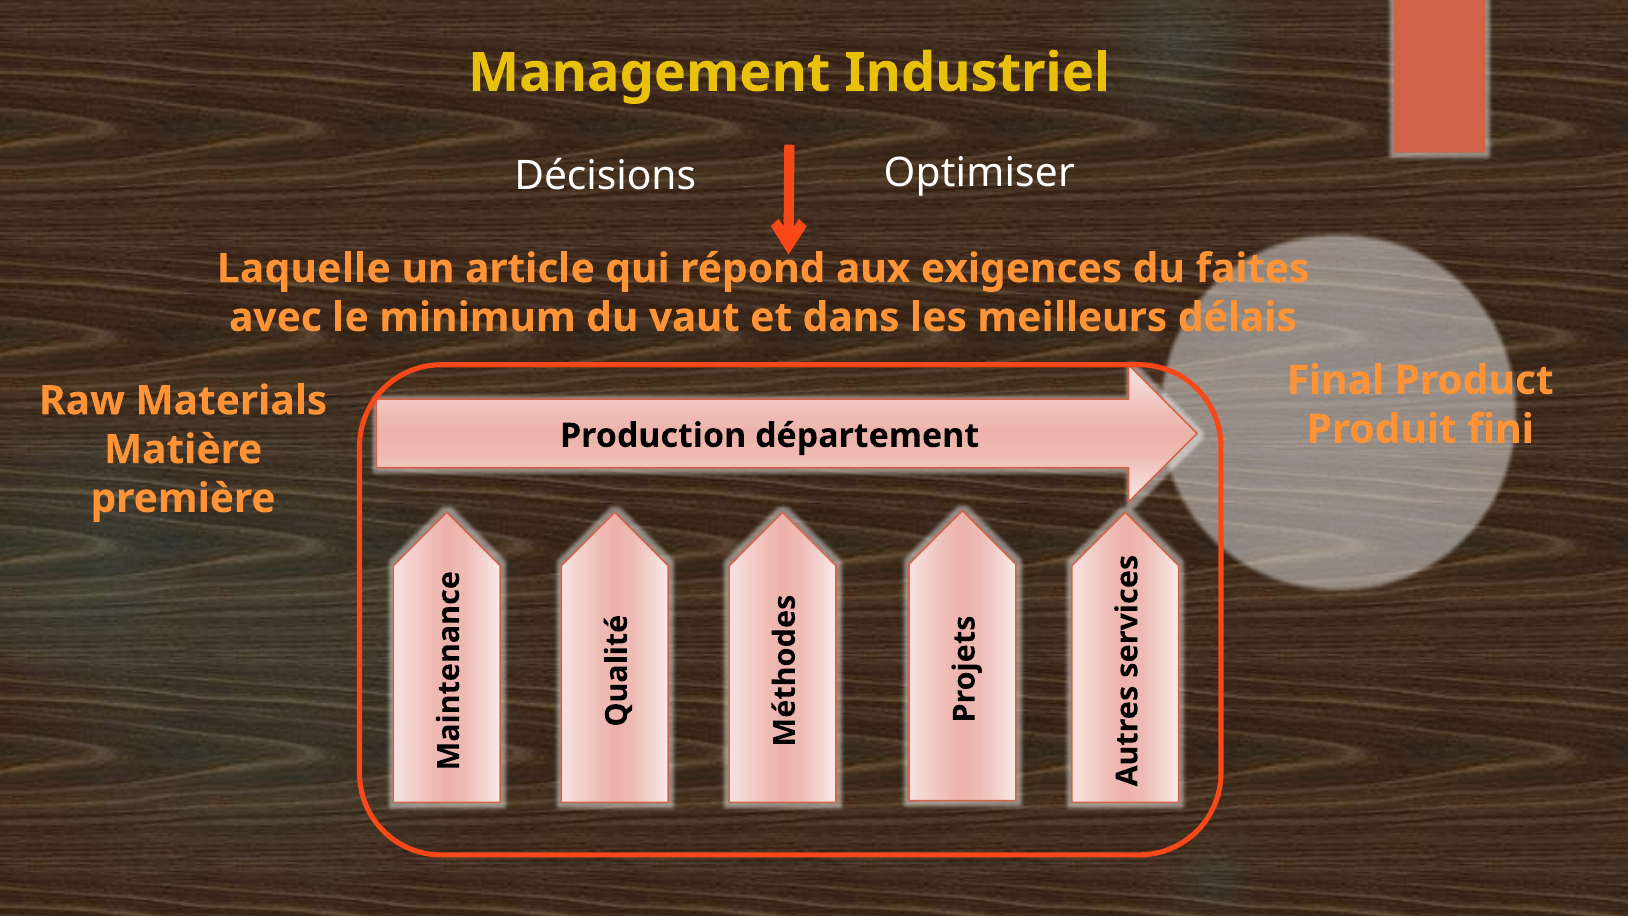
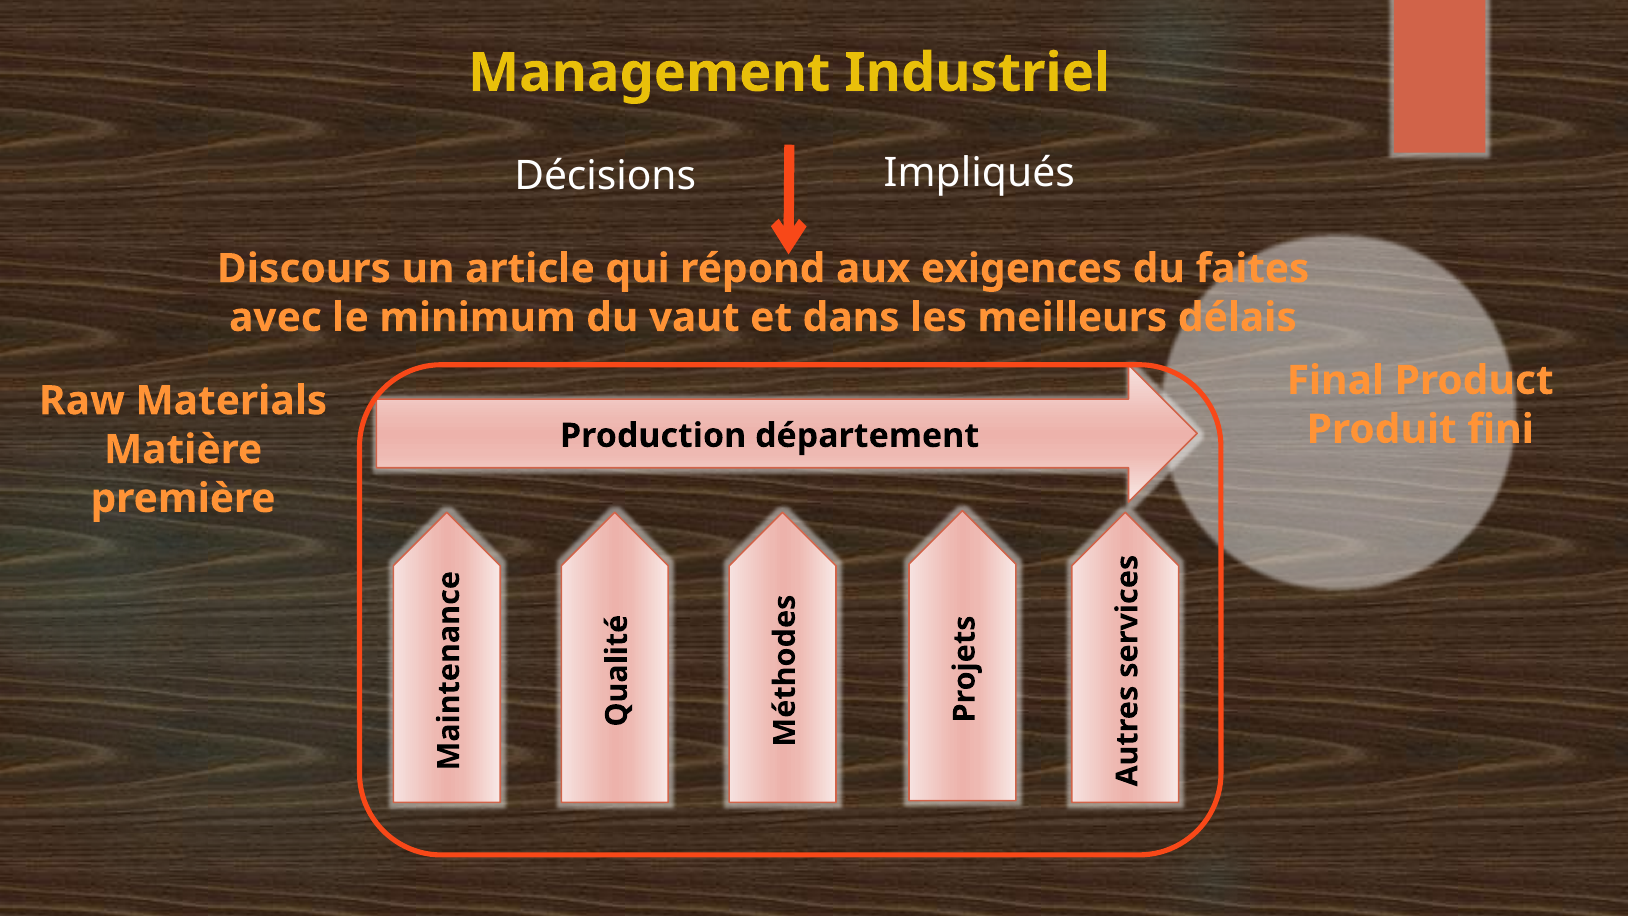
Optimiser: Optimiser -> Impliqués (979, 173)
Laquelle: Laquelle -> Discours (304, 269)
